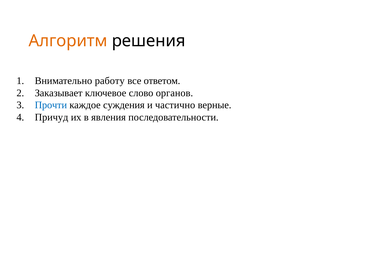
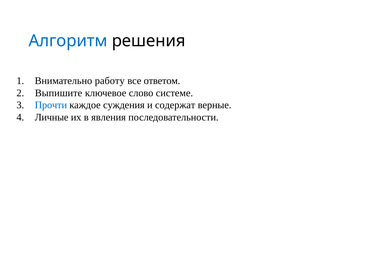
Алгоритм colour: orange -> blue (68, 41)
Заказывает: Заказывает -> Выпишите (59, 93)
органов: органов -> системе (174, 93)
частично: частично -> содержат (175, 105)
Причуд: Причуд -> Личные (52, 117)
